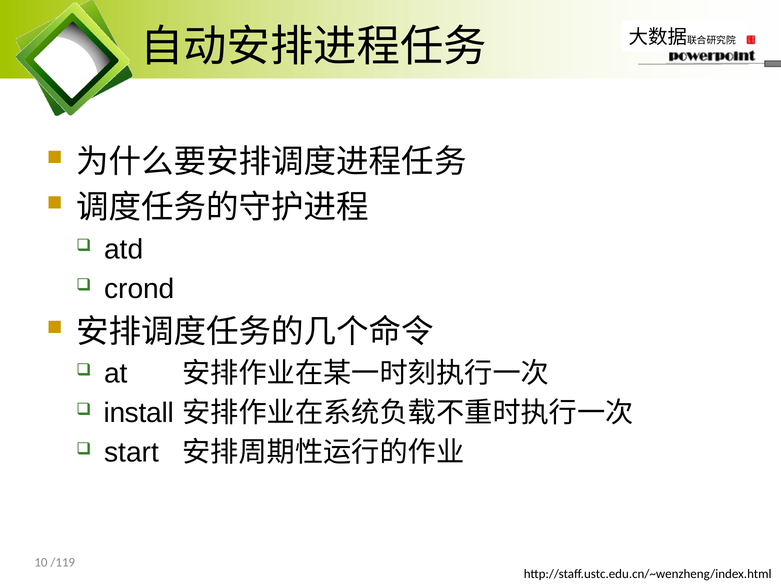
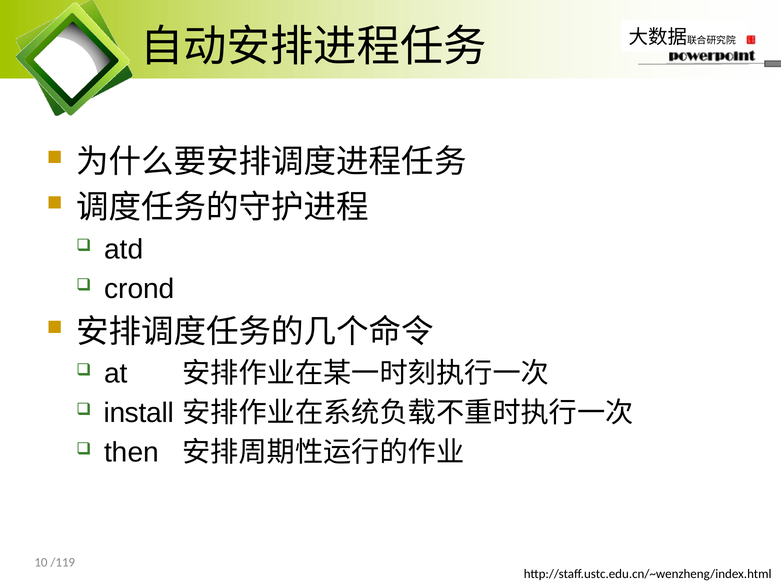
start: start -> then (131, 453)
